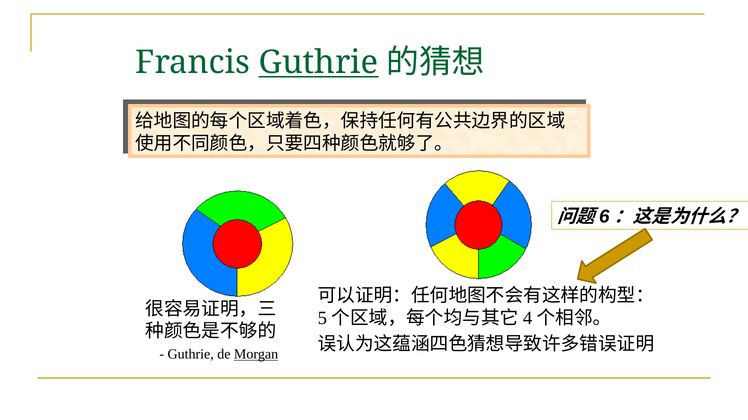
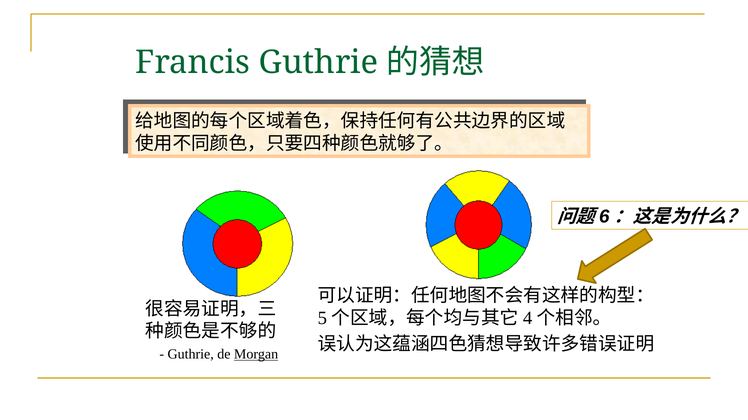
Guthrie underline: present -> none (319, 63)
